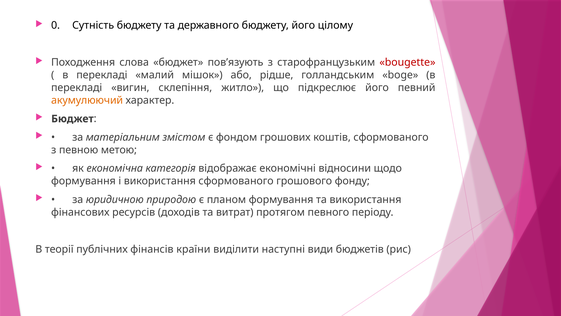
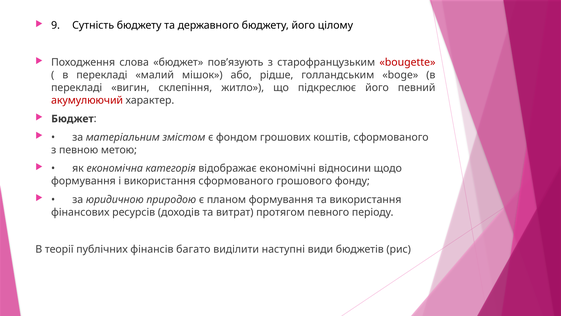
0: 0 -> 9 (56, 25)
акумулюючий colour: orange -> red (87, 100)
країни: країни -> багато (193, 249)
